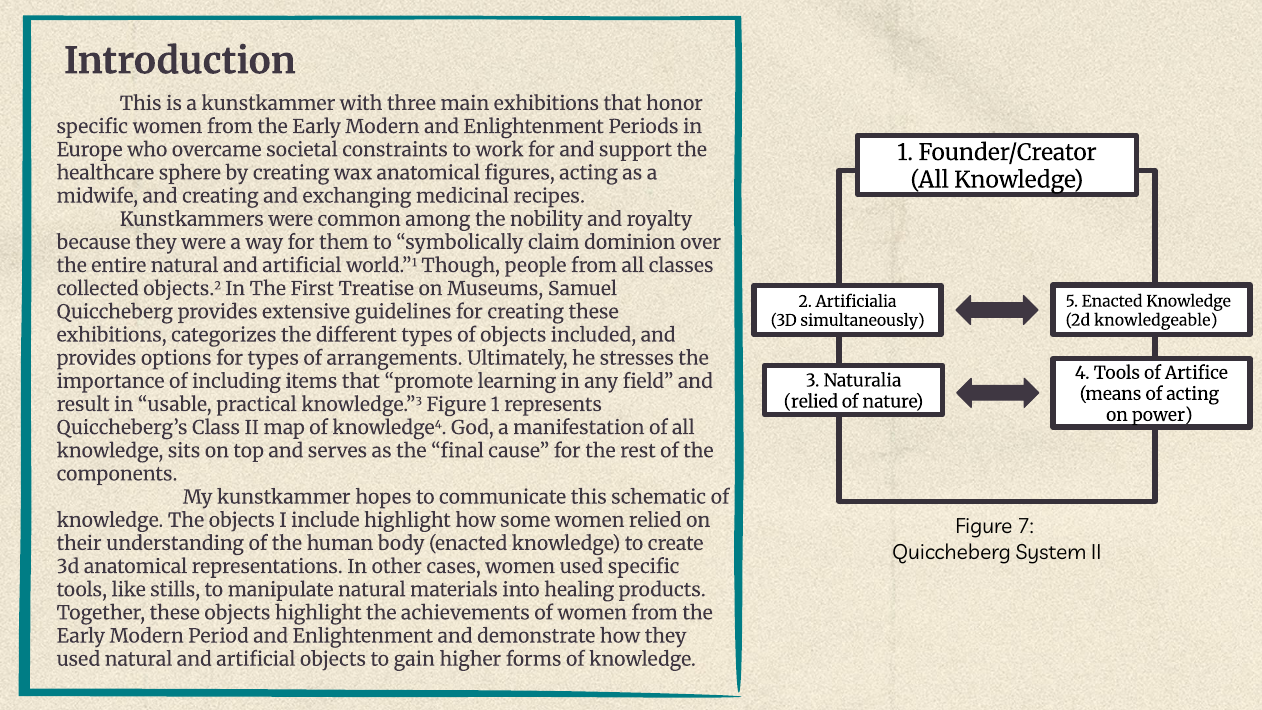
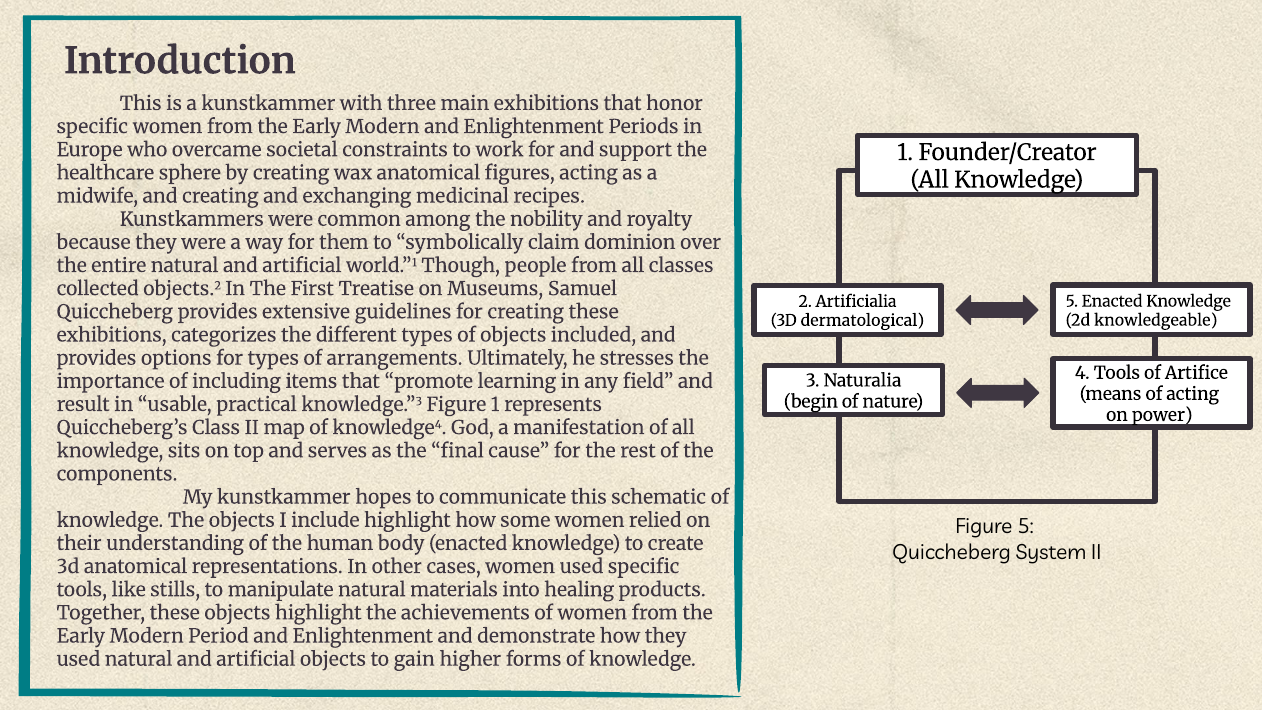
simultaneously: simultaneously -> dermatological (862, 321)
relied: relied -> begin (811, 402)
Figure 7: 7 -> 5 (1026, 527)
